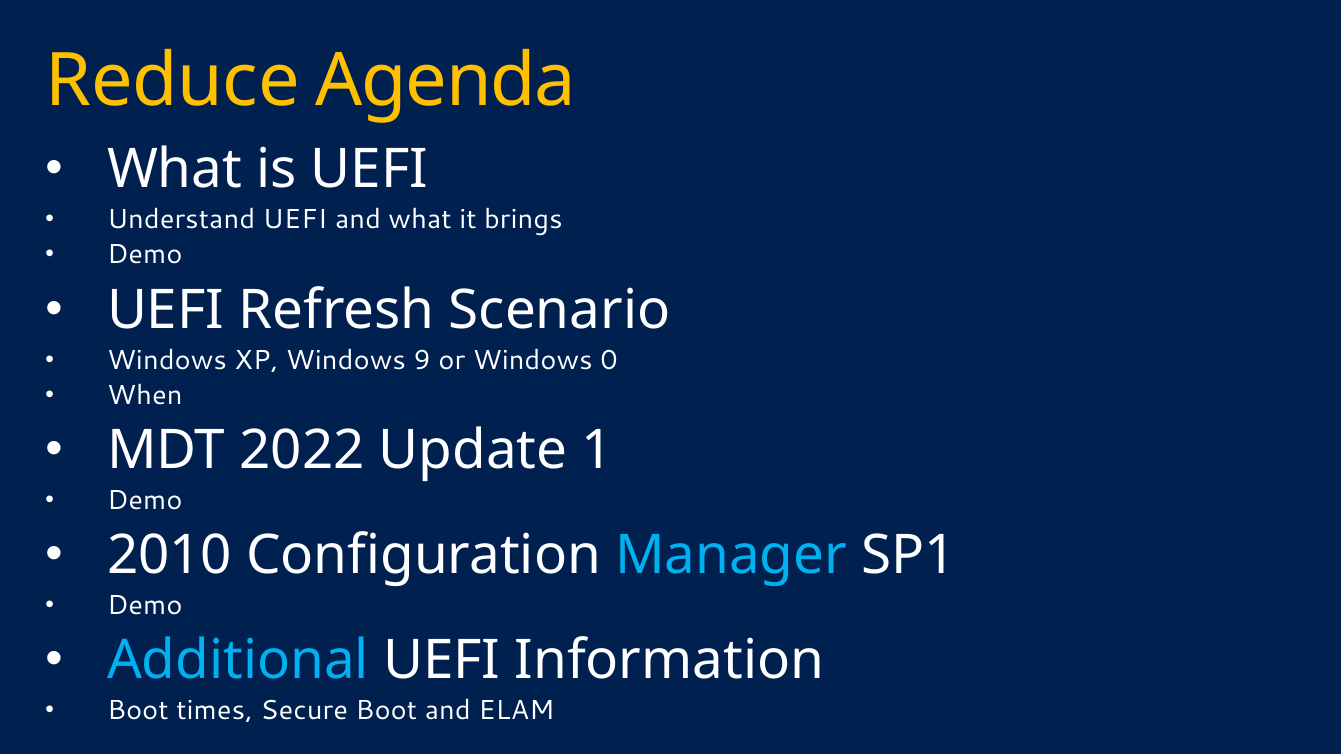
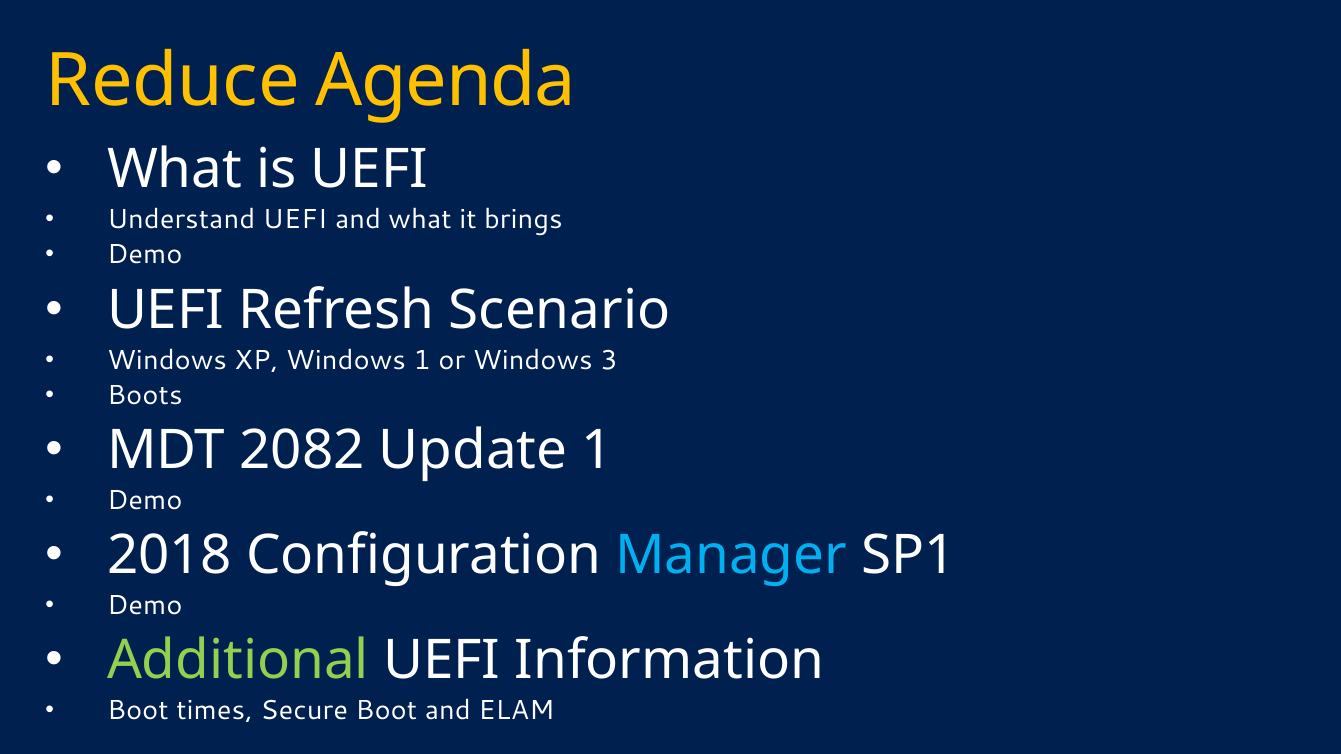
Windows 9: 9 -> 1 (422, 360)
0: 0 -> 3 (609, 360)
When: When -> Boots (145, 395)
2022: 2022 -> 2082 (302, 450)
2010: 2010 -> 2018 (170, 555)
Additional colour: light blue -> light green (238, 661)
